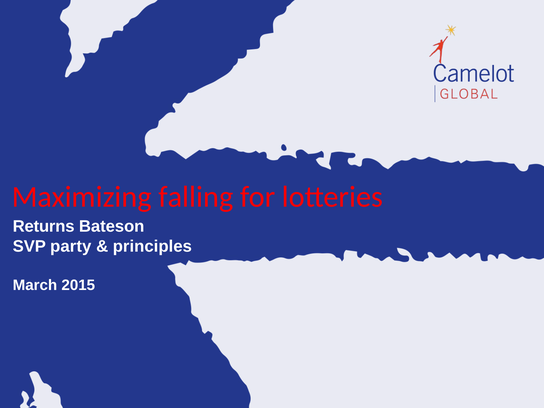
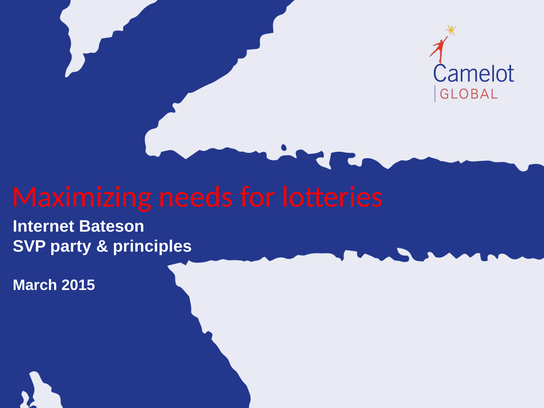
falling: falling -> needs (196, 197)
Returns: Returns -> Internet (43, 226)
